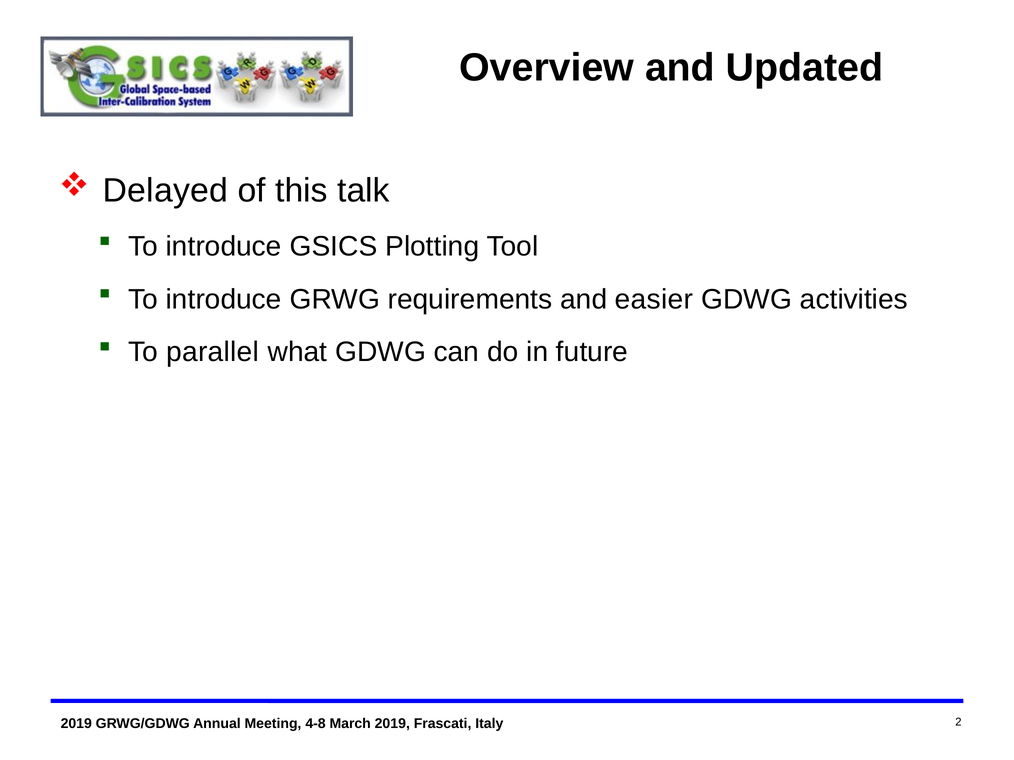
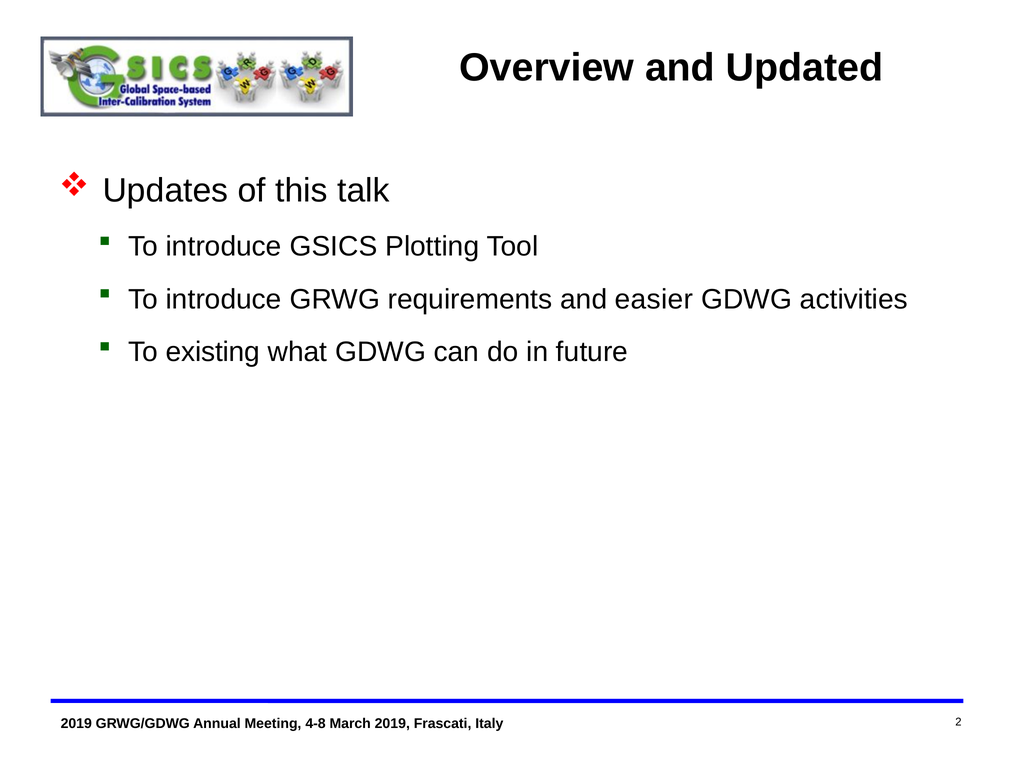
Delayed: Delayed -> Updates (165, 191)
parallel: parallel -> existing (213, 352)
